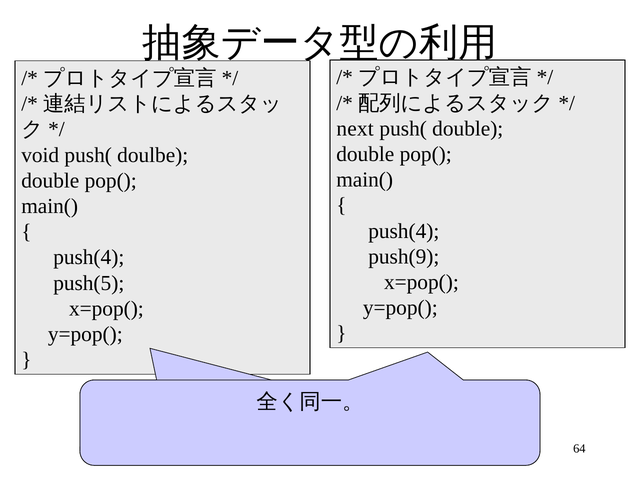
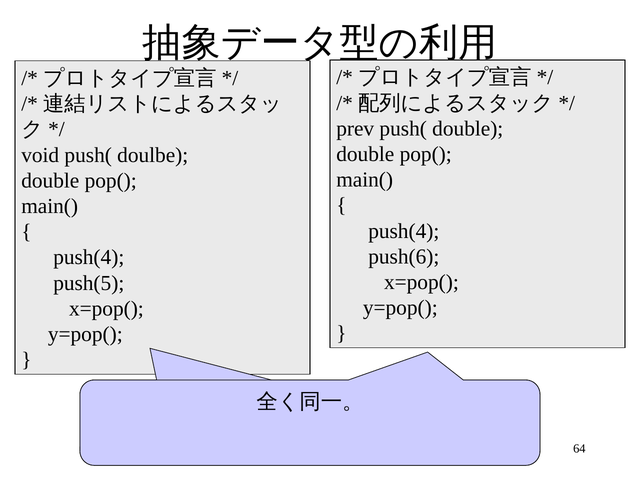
next: next -> prev (355, 129)
push(9: push(9 -> push(6 (404, 257)
